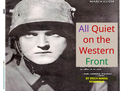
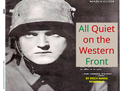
All colour: purple -> green (84, 29)
